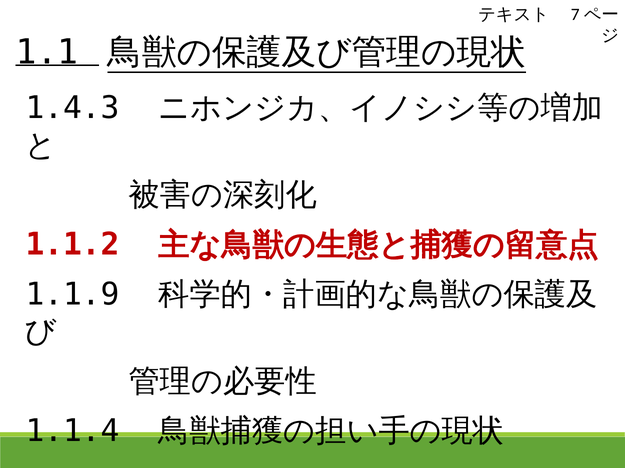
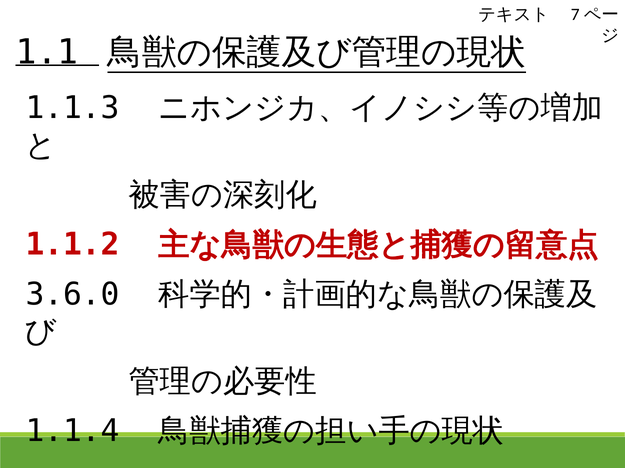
1.4.3: 1.4.3 -> 1.1.3 (72, 108)
1.1.9: 1.1.9 -> 3.6.0 (72, 295)
